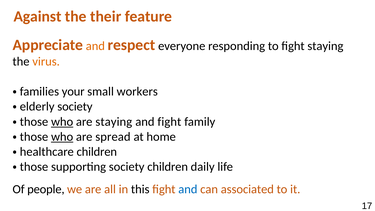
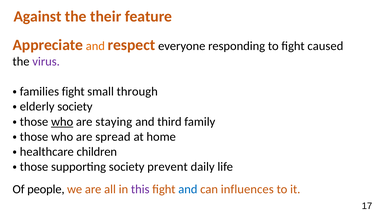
fight staying: staying -> caused (325, 46)
virus colour: orange -> purple (46, 62)
your: your -> fight (73, 92)
workers: workers -> through (137, 92)
and fight: fight -> third (169, 122)
who underline: present -> none (62, 137)
society children: children -> prevent (168, 167)
this colour: black -> purple (140, 189)
associated: associated -> influences (247, 189)
